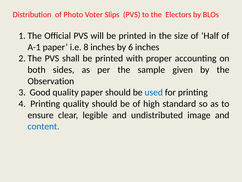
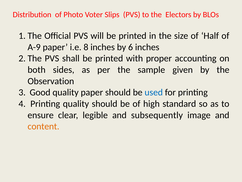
A-1: A-1 -> A-9 (34, 47)
undistributed: undistributed -> subsequently (157, 115)
content colour: blue -> orange (43, 126)
